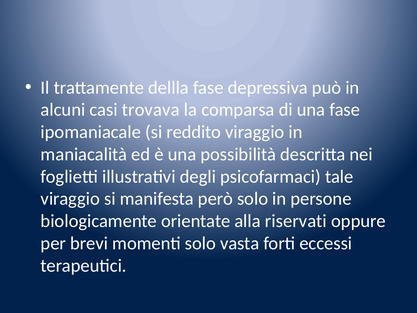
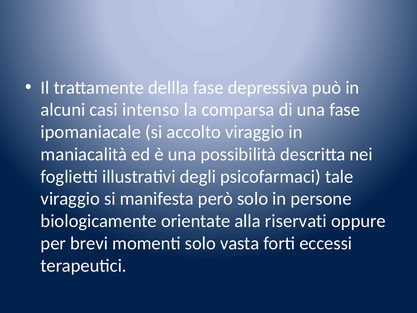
trovava: trovava -> intenso (151, 110)
reddito: reddito -> accolto (194, 132)
